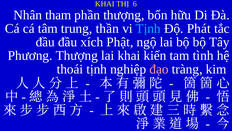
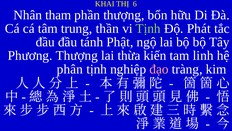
Tịnh colour: light blue -> light green (148, 28)
xích: xích -> tánh (92, 42)
lai khai: khai -> thừa (129, 55)
tình: tình -> linh (203, 55)
thoái: thoái -> phân (70, 69)
